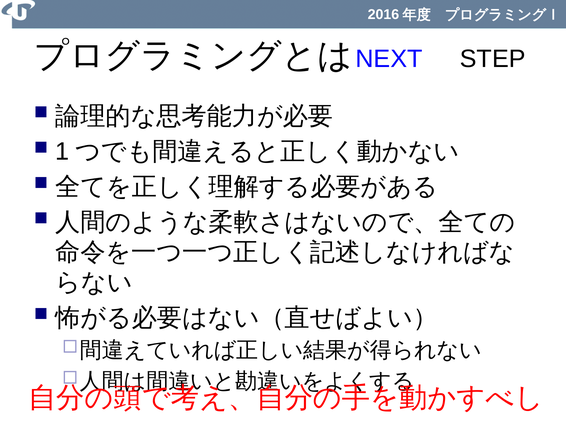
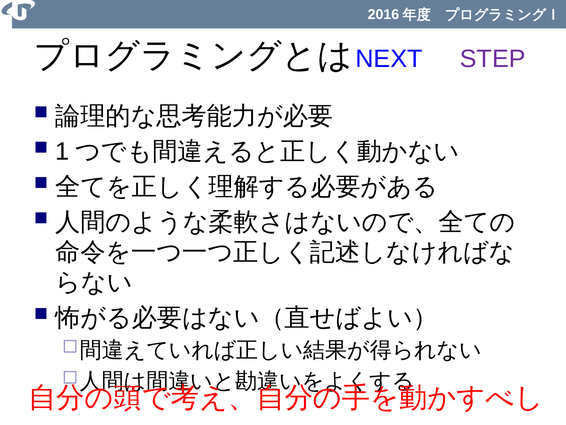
STEP colour: black -> purple (493, 59)
